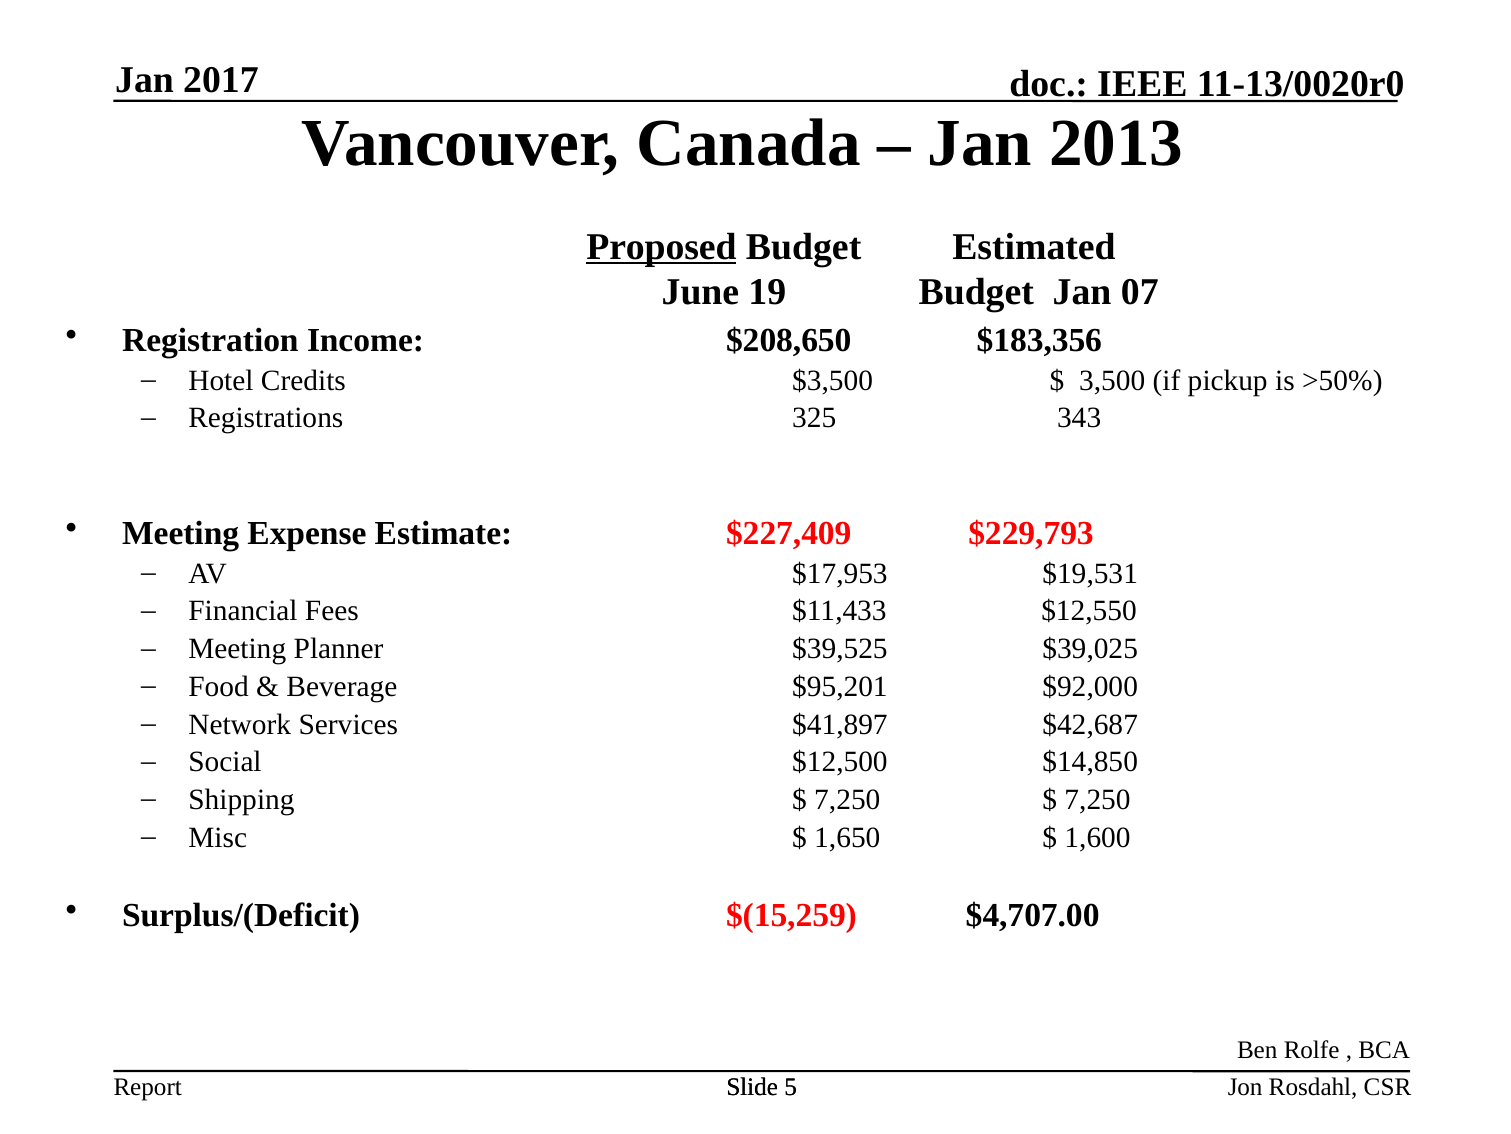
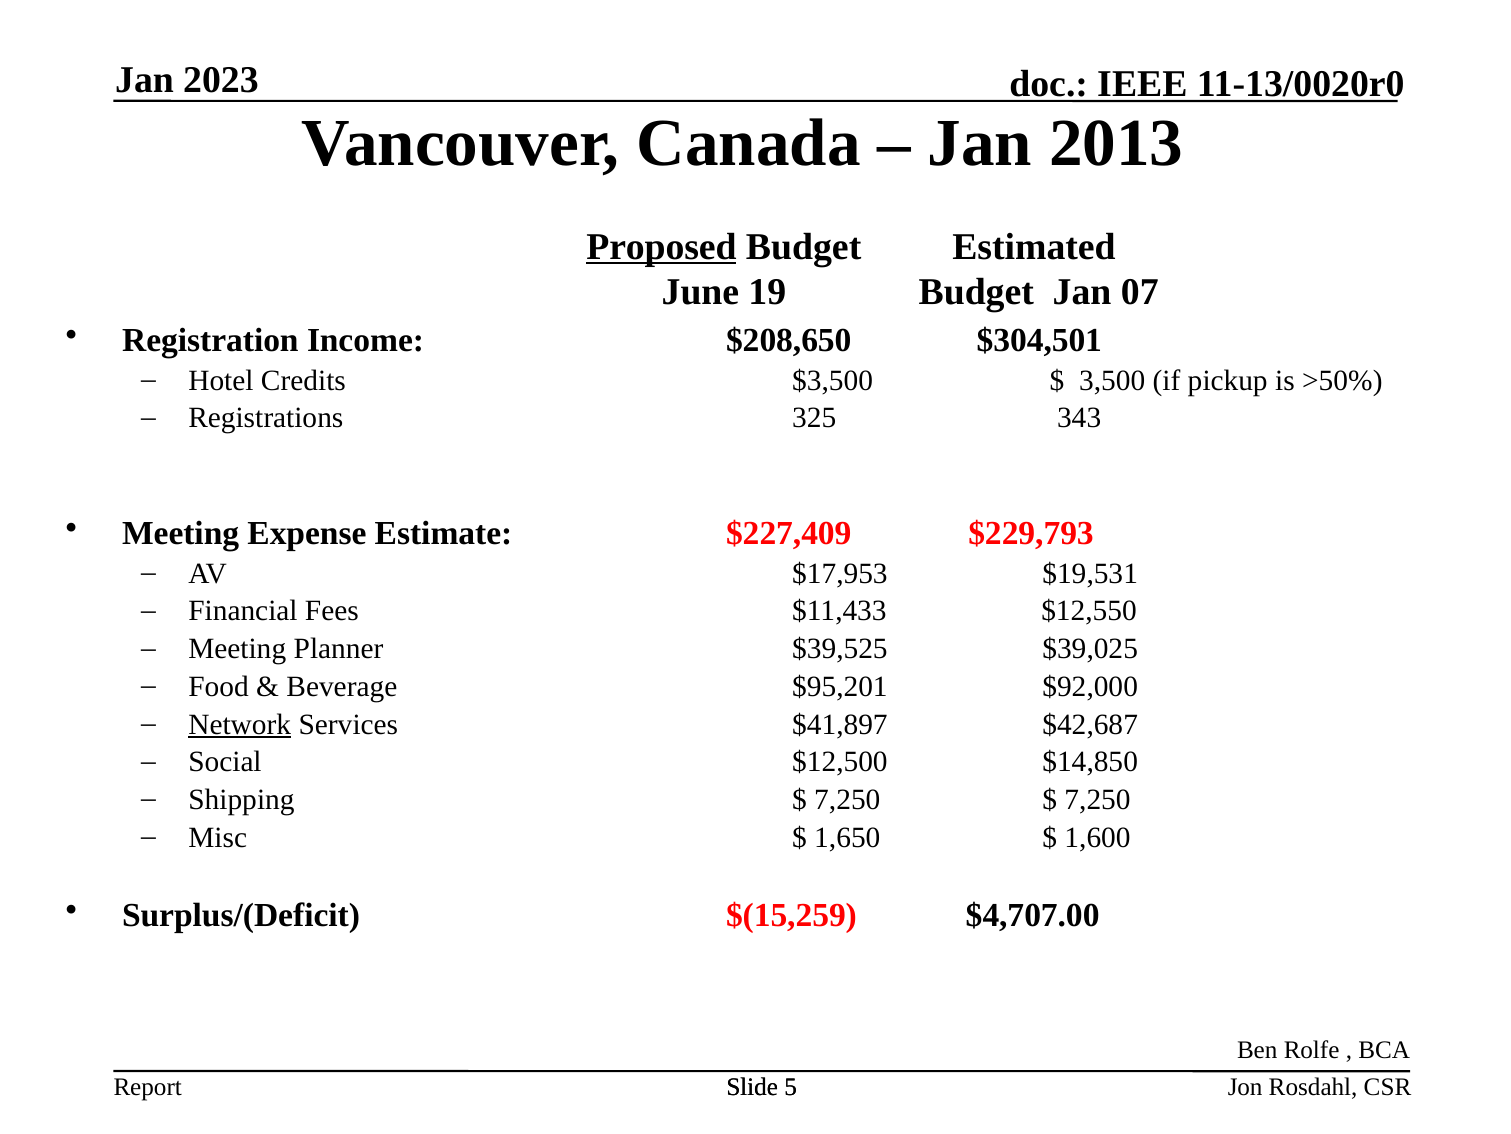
2017: 2017 -> 2023 (221, 80)
$183,356: $183,356 -> $304,501 (1039, 340)
Network underline: none -> present (240, 724)
